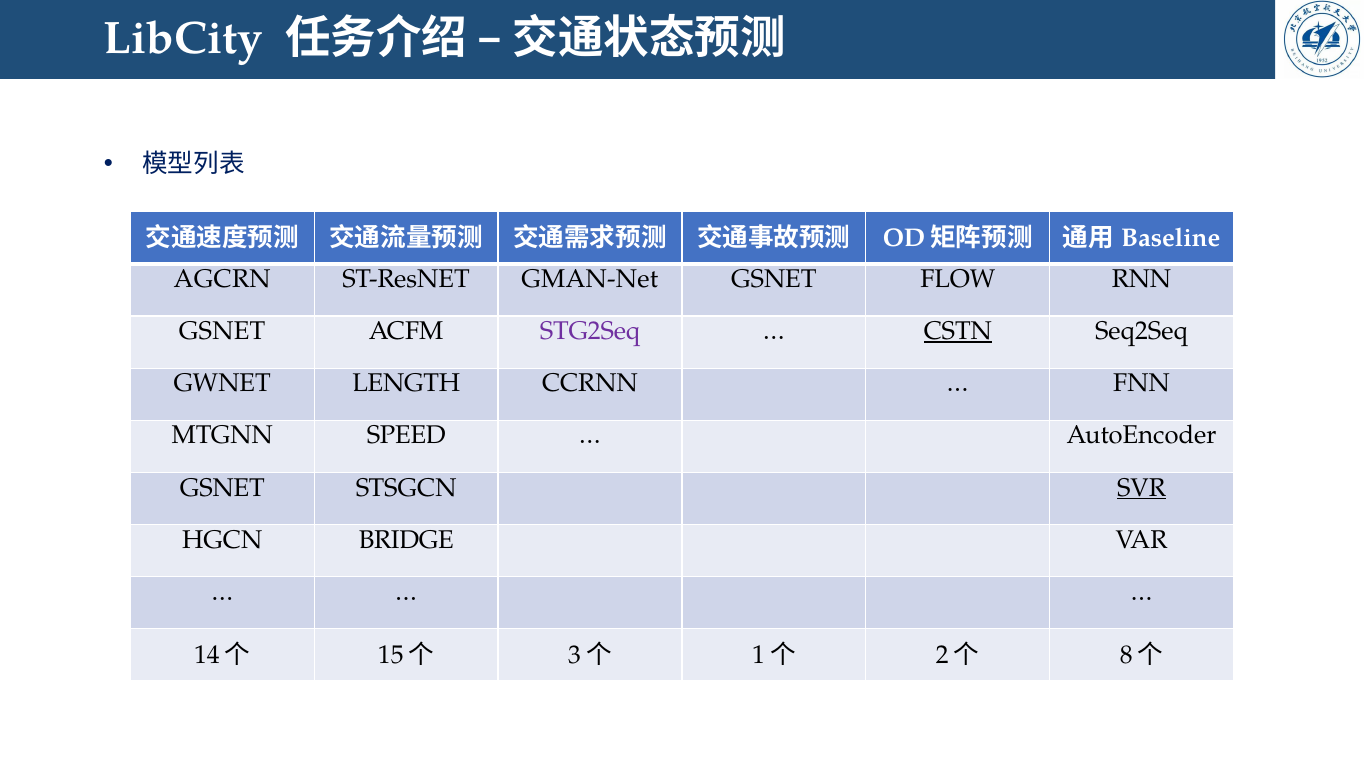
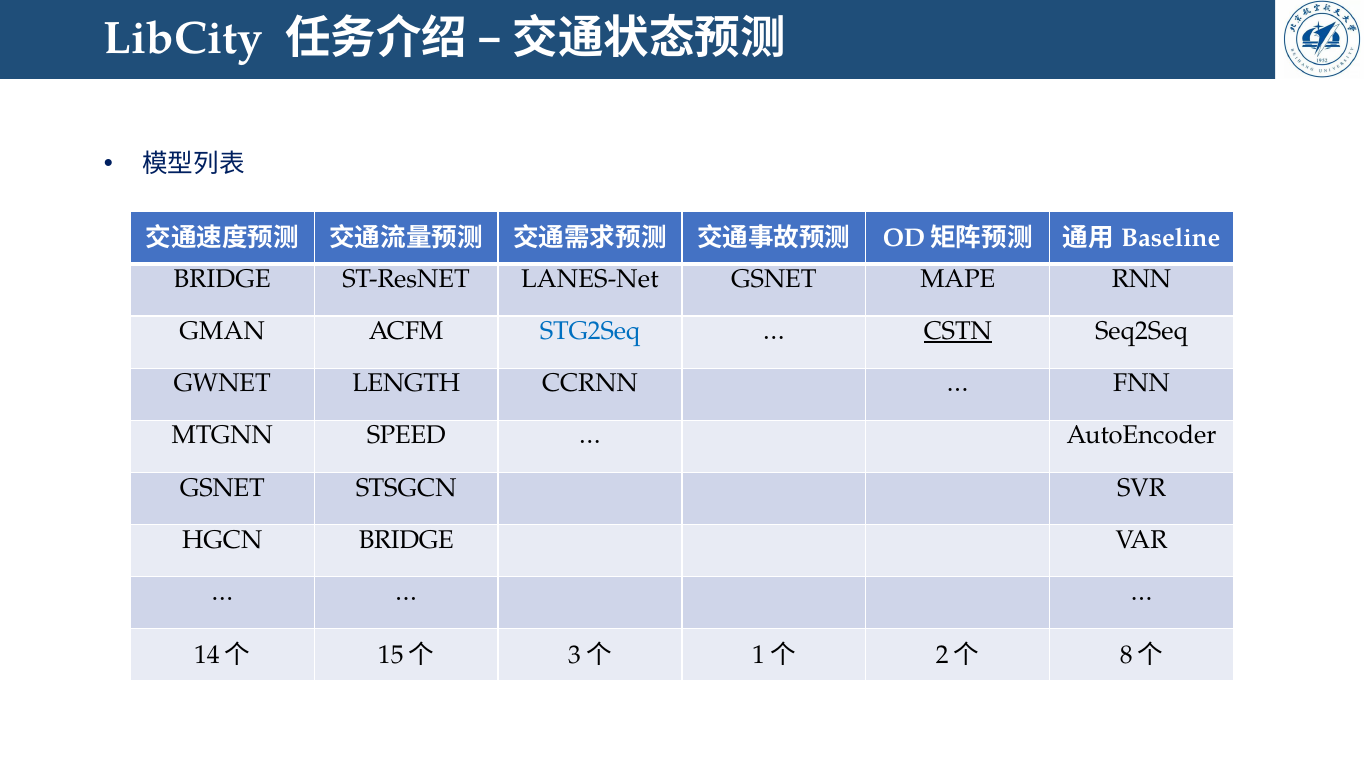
AGCRN: AGCRN -> BRIDGE (222, 279)
GMAN-Net: GMAN-Net -> LANES-Net (590, 279)
FLOW: FLOW -> MAPE (958, 279)
GSNET: GSNET -> GMAN (222, 331)
STG2Seq colour: purple -> blue (590, 331)
SVR underline: present -> none (1142, 488)
